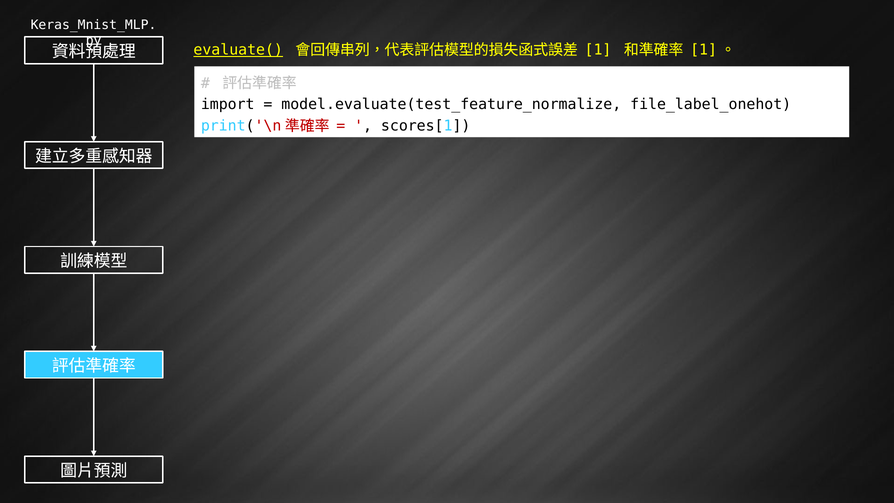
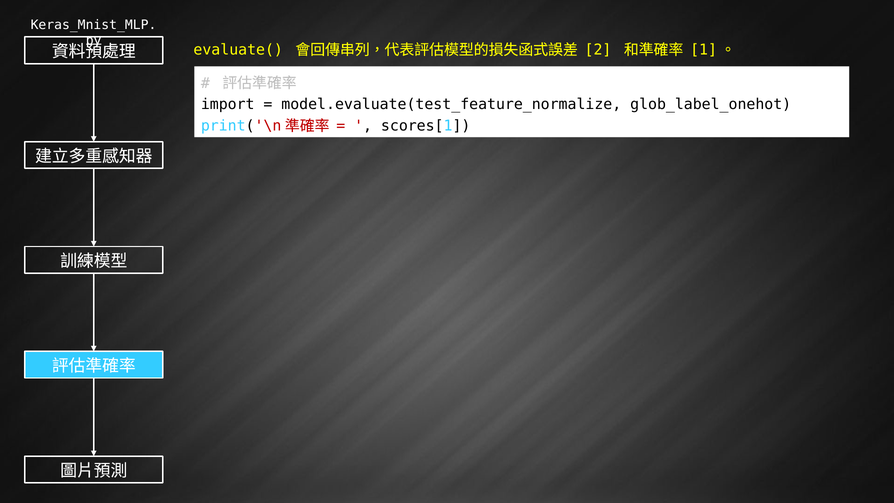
evaluate( underline: present -> none (238, 50)
1: 1 -> 2 (598, 50)
file_label_onehot: file_label_onehot -> glob_label_onehot (711, 105)
